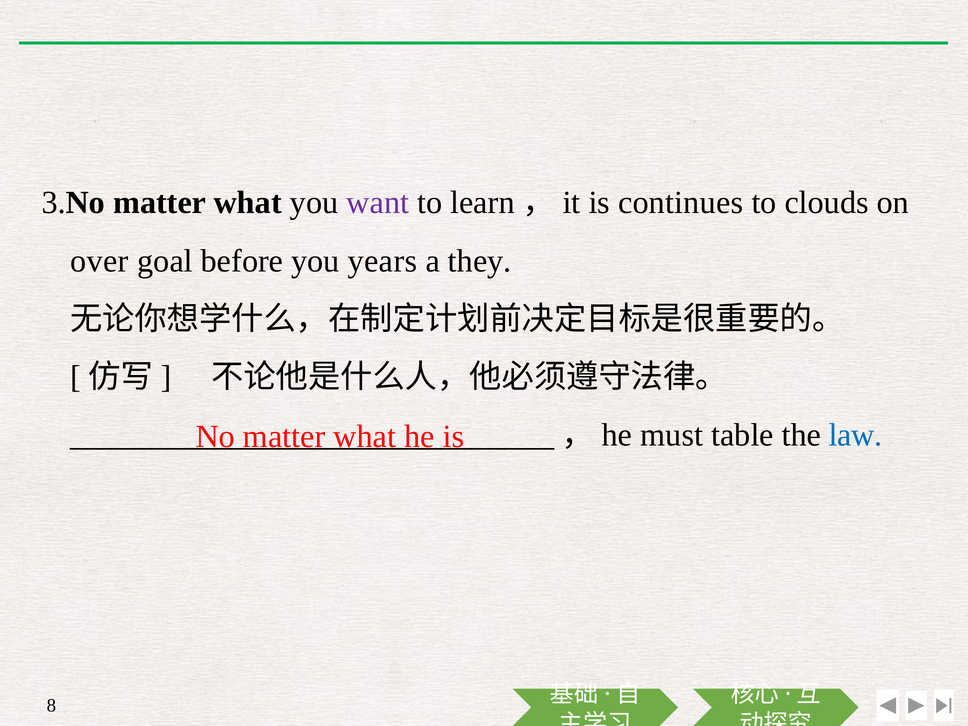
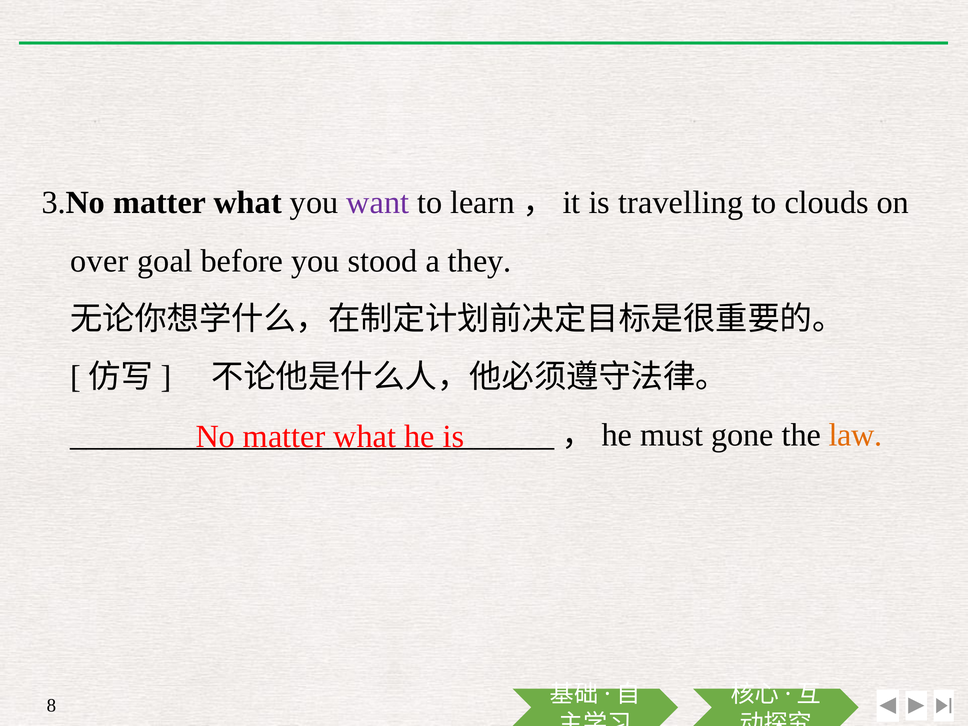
continues: continues -> travelling (681, 203)
years: years -> stood (383, 261)
table: table -> gone (742, 435)
law colour: blue -> orange (856, 435)
